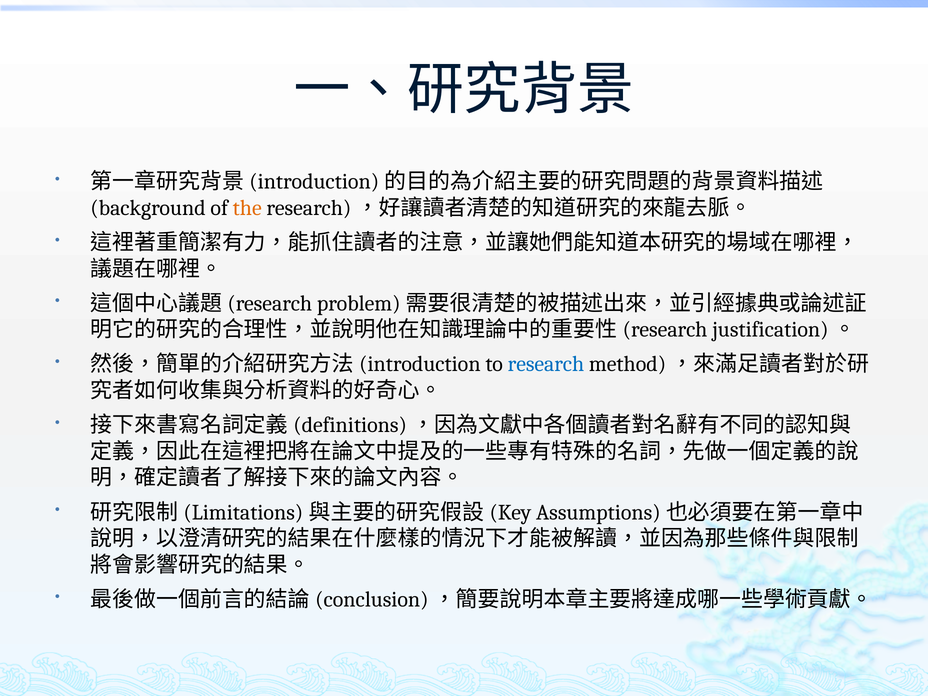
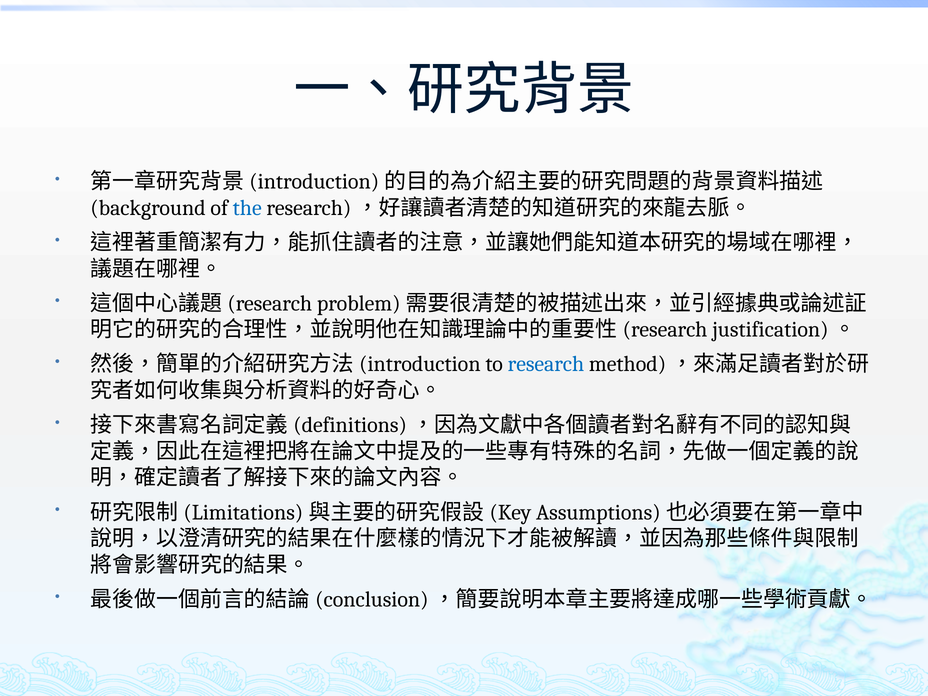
the colour: orange -> blue (247, 208)
